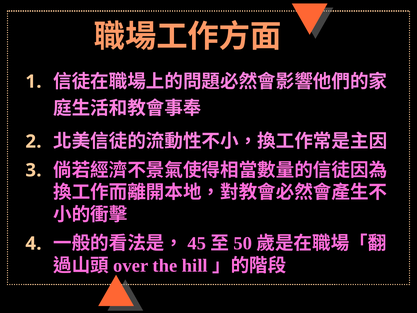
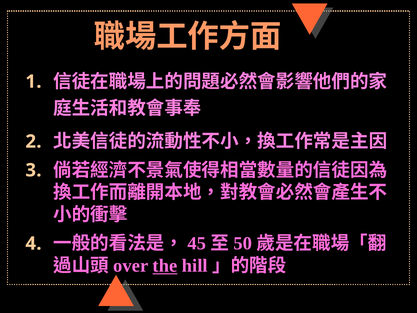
the underline: none -> present (165, 266)
